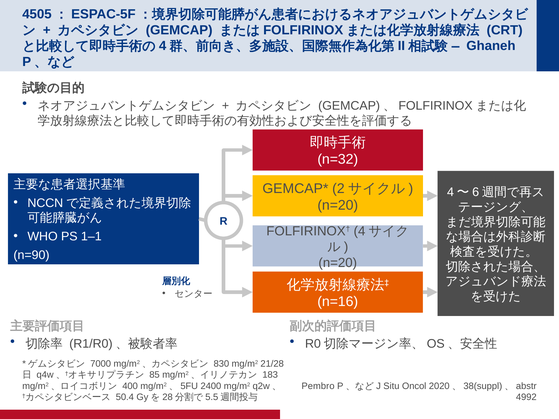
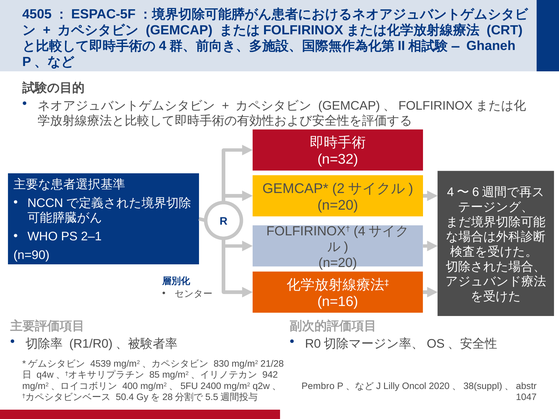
1–1: 1–1 -> 2–1 (91, 237)
7000: 7000 -> 4539 (101, 364)
183: 183 -> 942 (270, 375)
Situ: Situ -> Lilly (391, 386)
4992: 4992 -> 1047 (526, 397)
